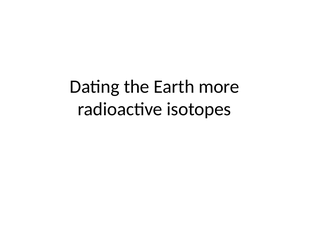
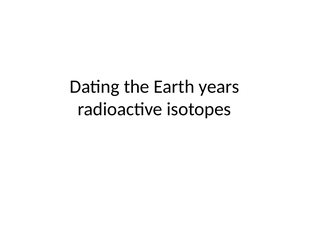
more: more -> years (219, 87)
